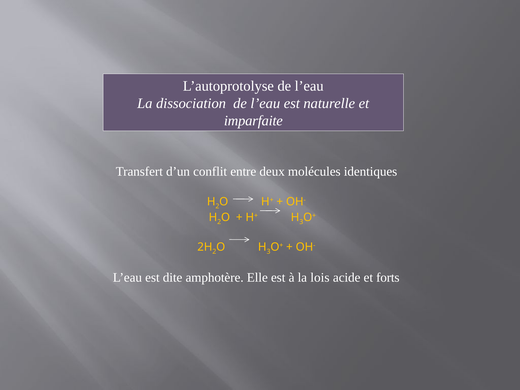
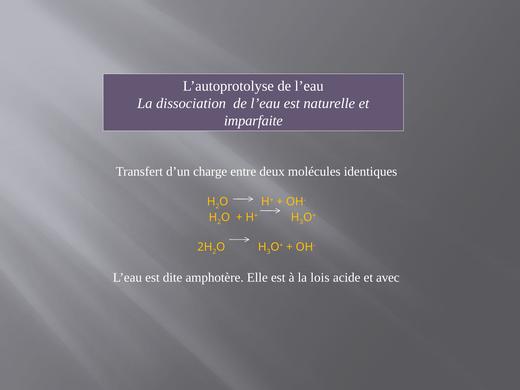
conflit: conflit -> charge (210, 171)
forts: forts -> avec (388, 278)
